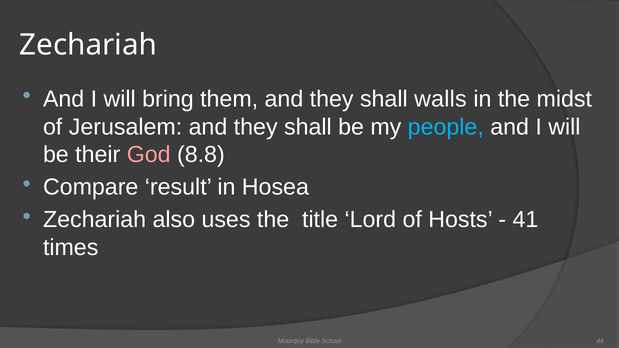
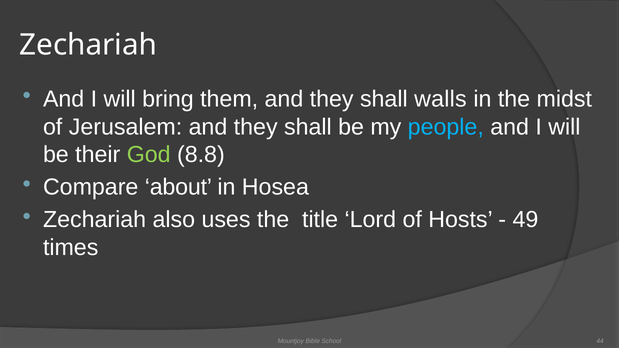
God colour: pink -> light green (149, 155)
result: result -> about (178, 187)
41: 41 -> 49 (525, 220)
